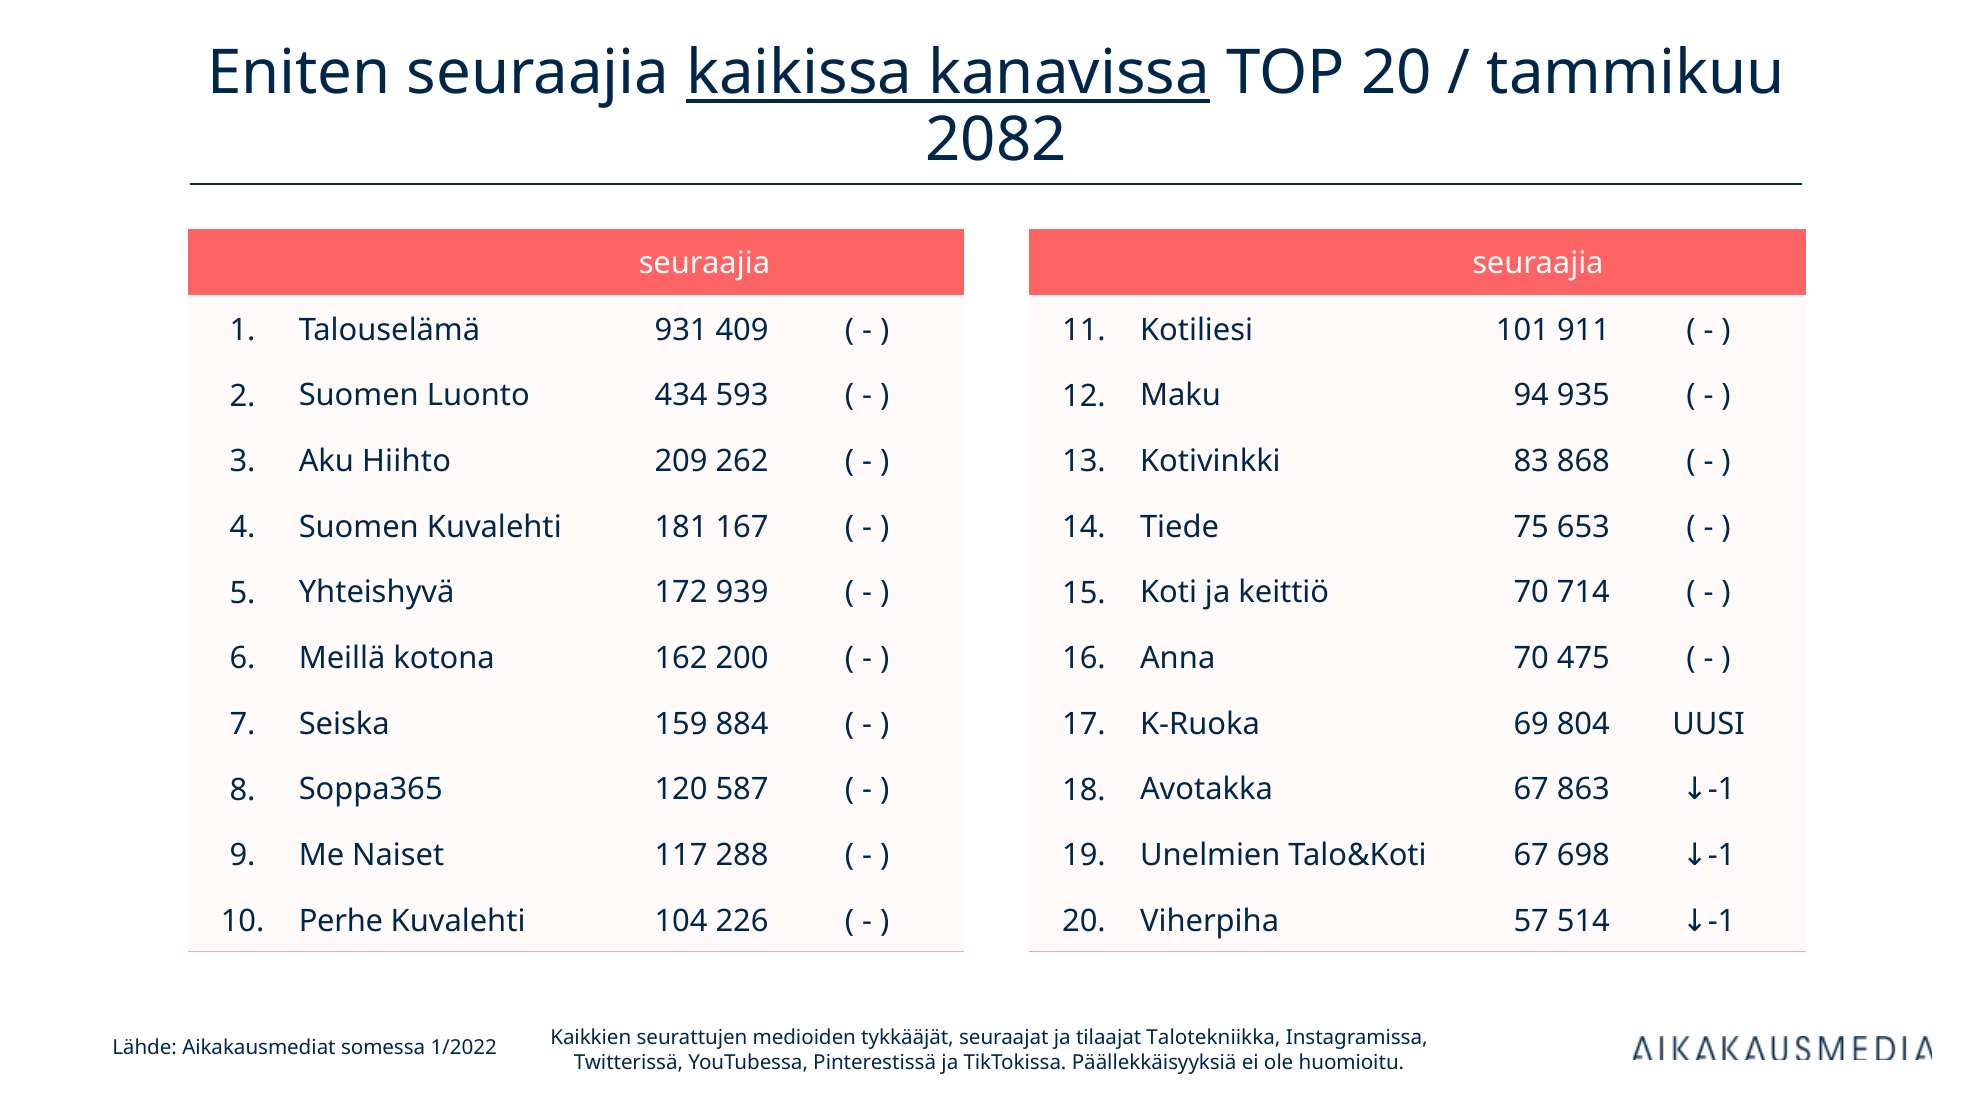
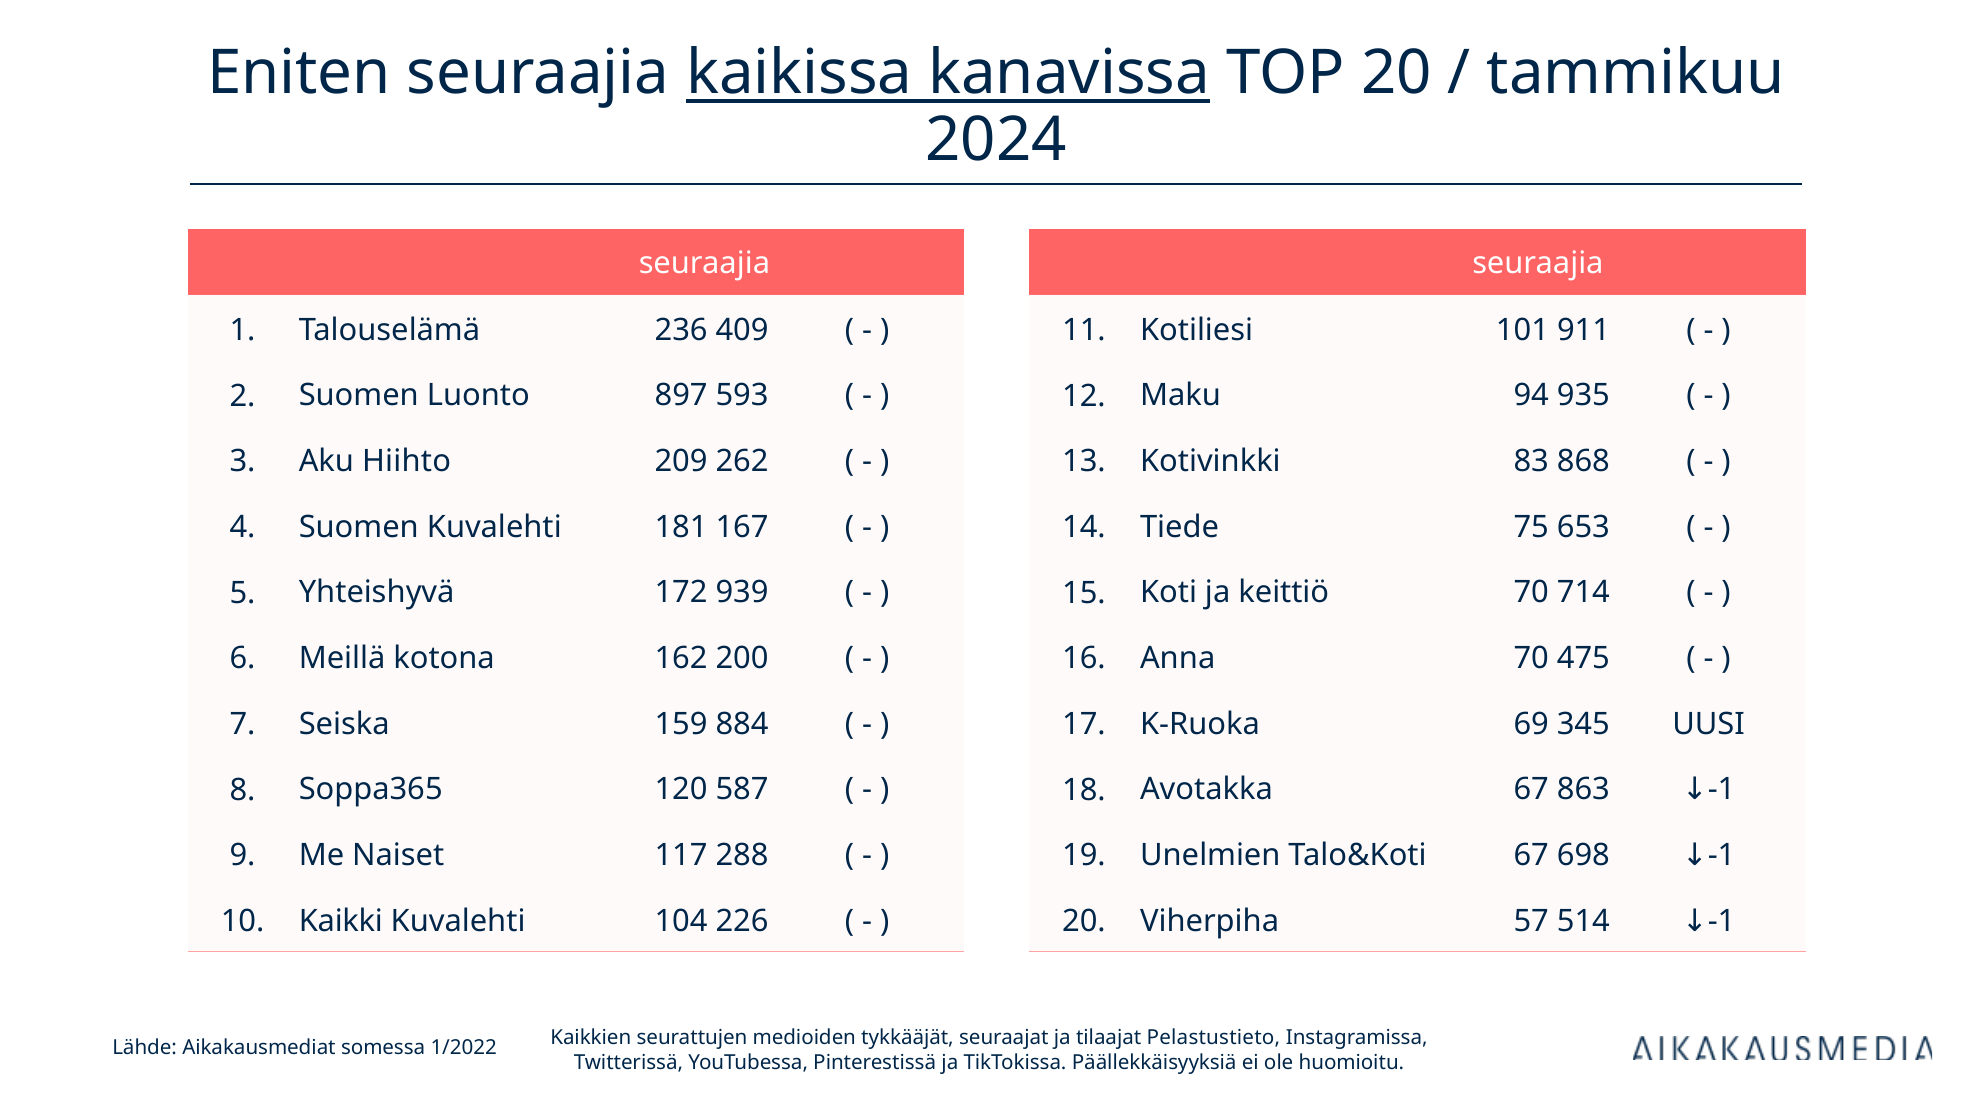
2082: 2082 -> 2024 (996, 140)
931: 931 -> 236 (681, 330)
434: 434 -> 897 (681, 396)
804: 804 -> 345 (1583, 724)
Perhe: Perhe -> Kaikki (341, 921)
Talotekniikka: Talotekniikka -> Pelastustieto (1213, 1038)
